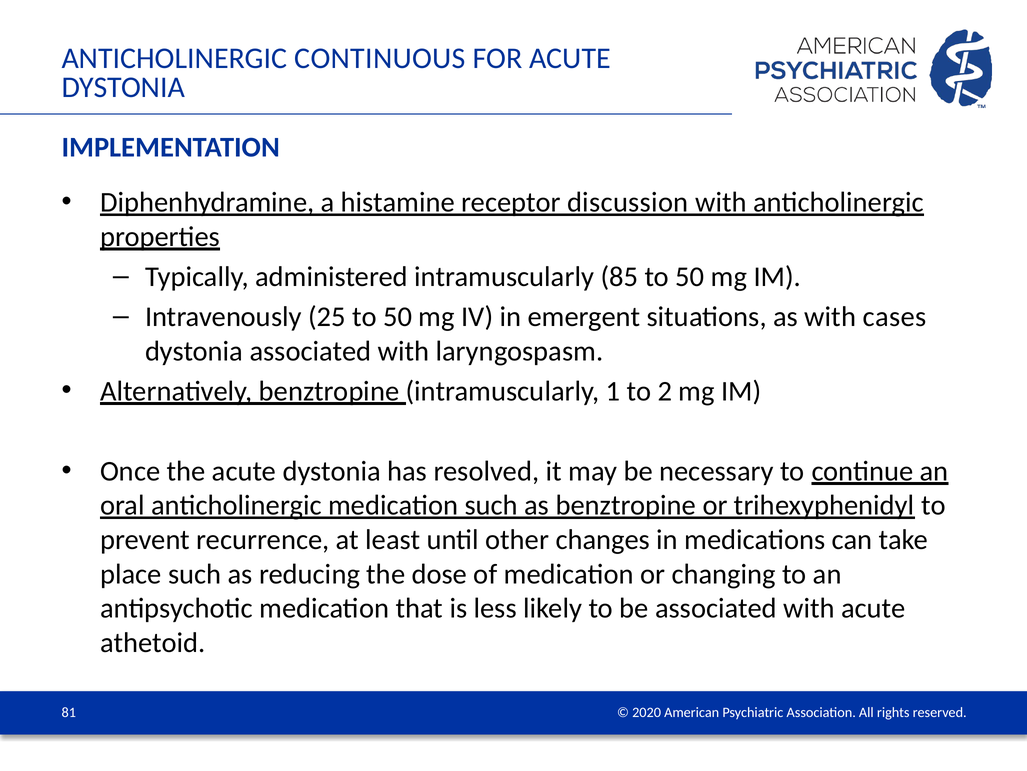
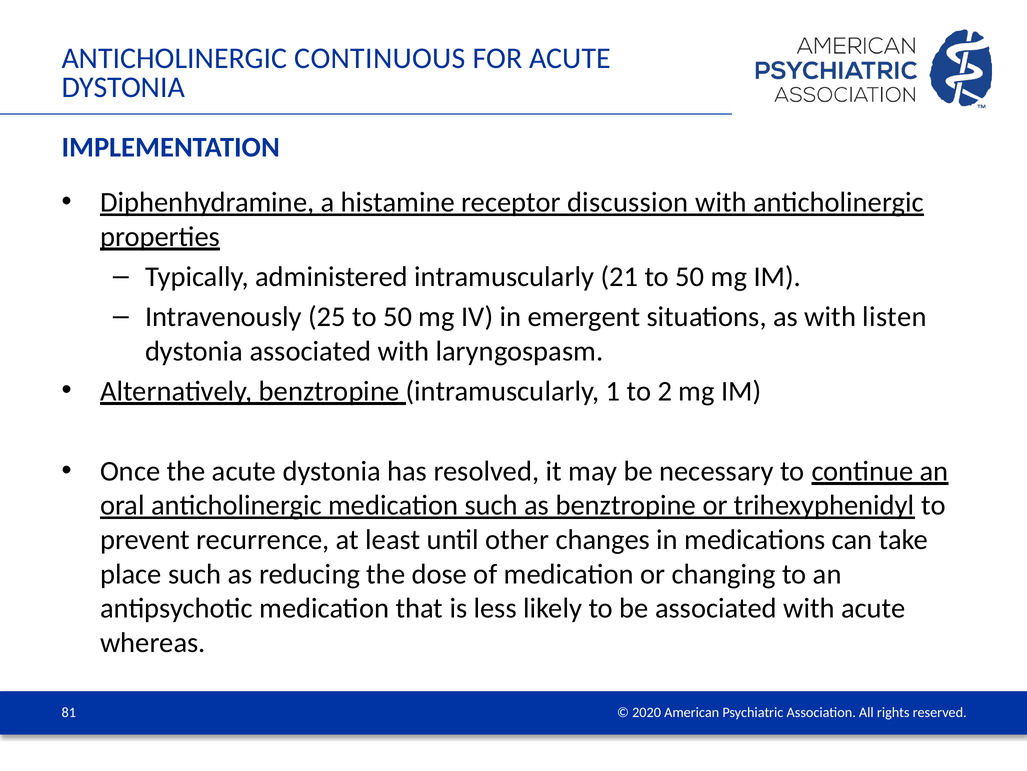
85: 85 -> 21 (619, 277)
cases: cases -> listen (895, 317)
athetoid: athetoid -> whereas (153, 642)
